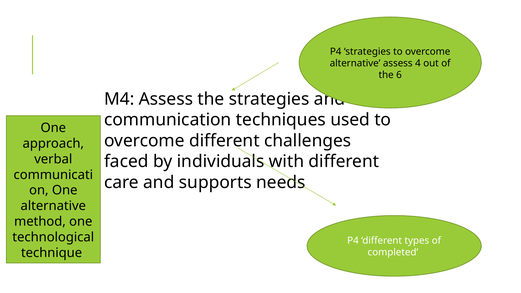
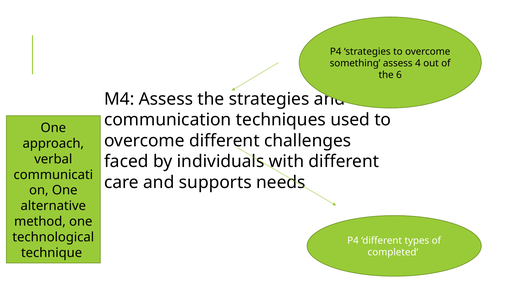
alternative: alternative -> something (355, 63)
